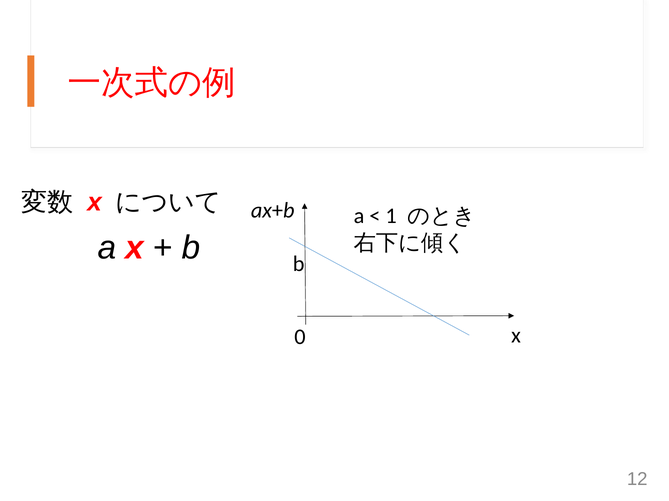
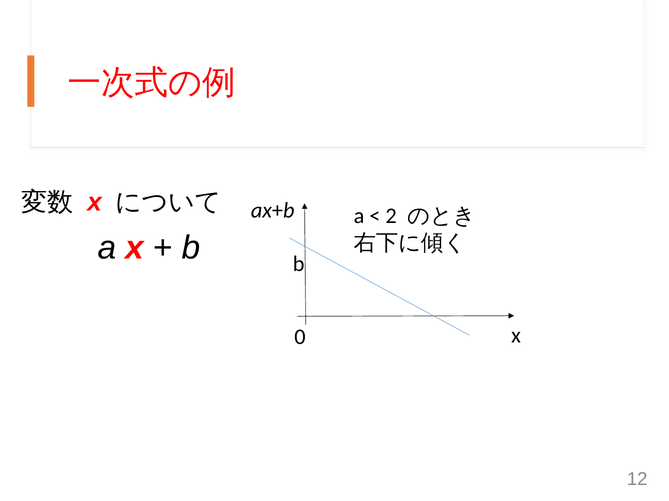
1: 1 -> 2 (391, 216)
